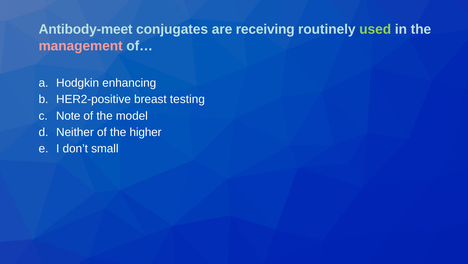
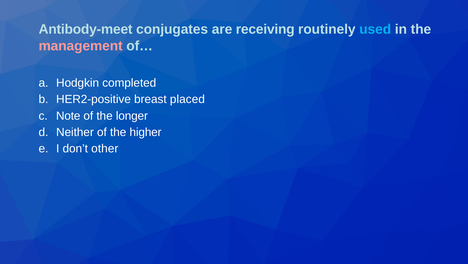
used colour: light green -> light blue (375, 29)
enhancing: enhancing -> completed (129, 83)
testing: testing -> placed (187, 99)
model: model -> longer (132, 115)
small: small -> other (105, 148)
